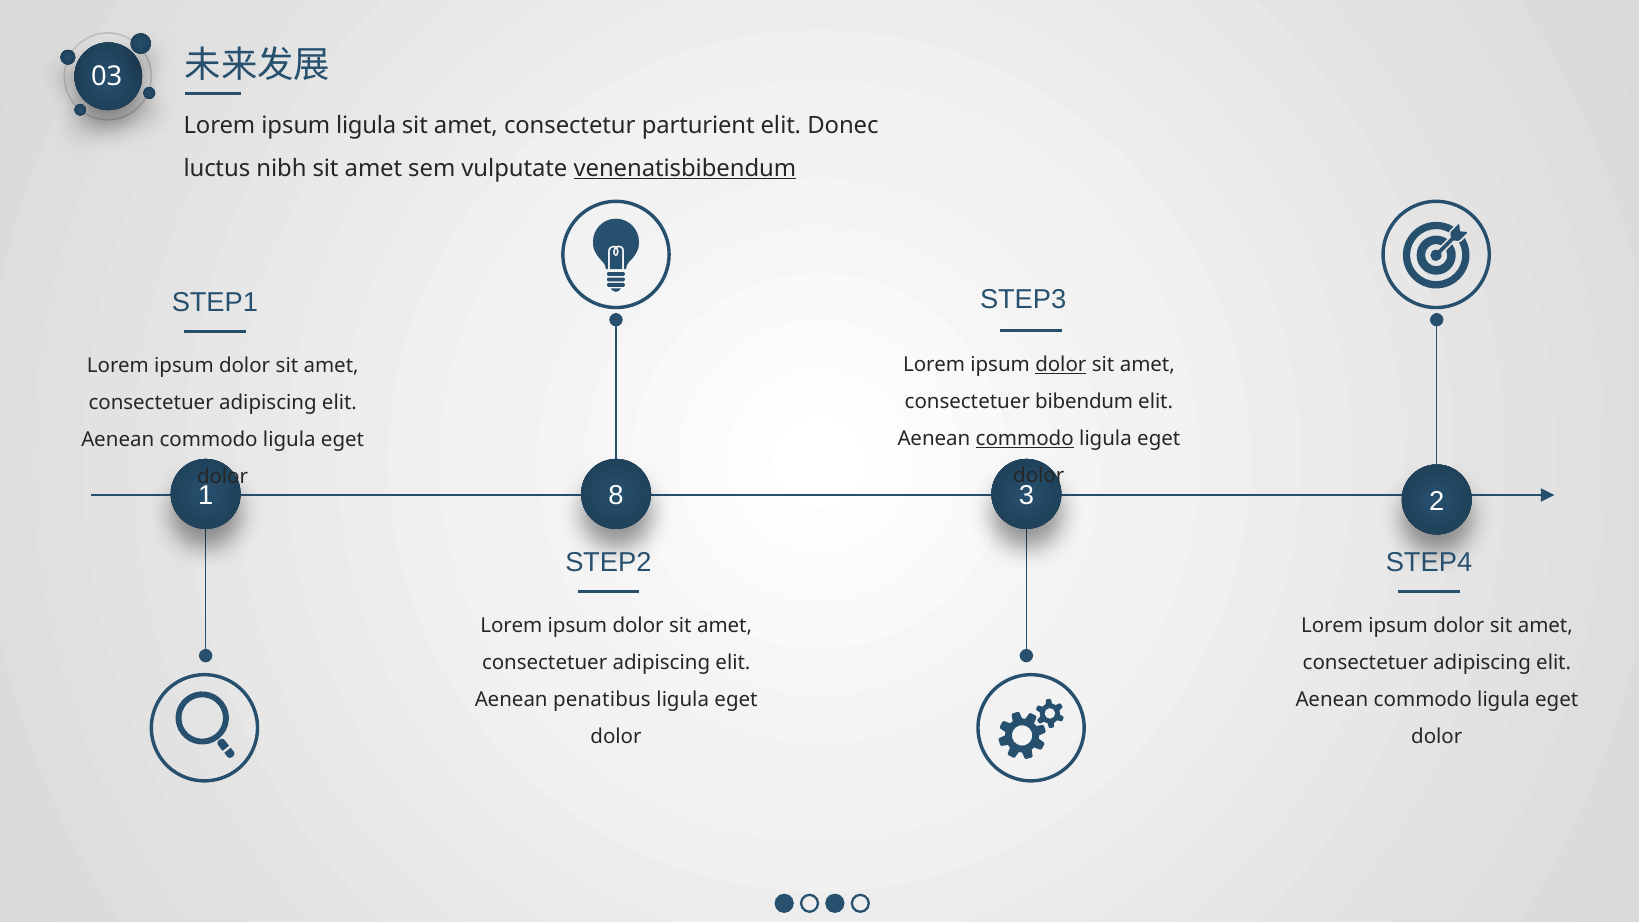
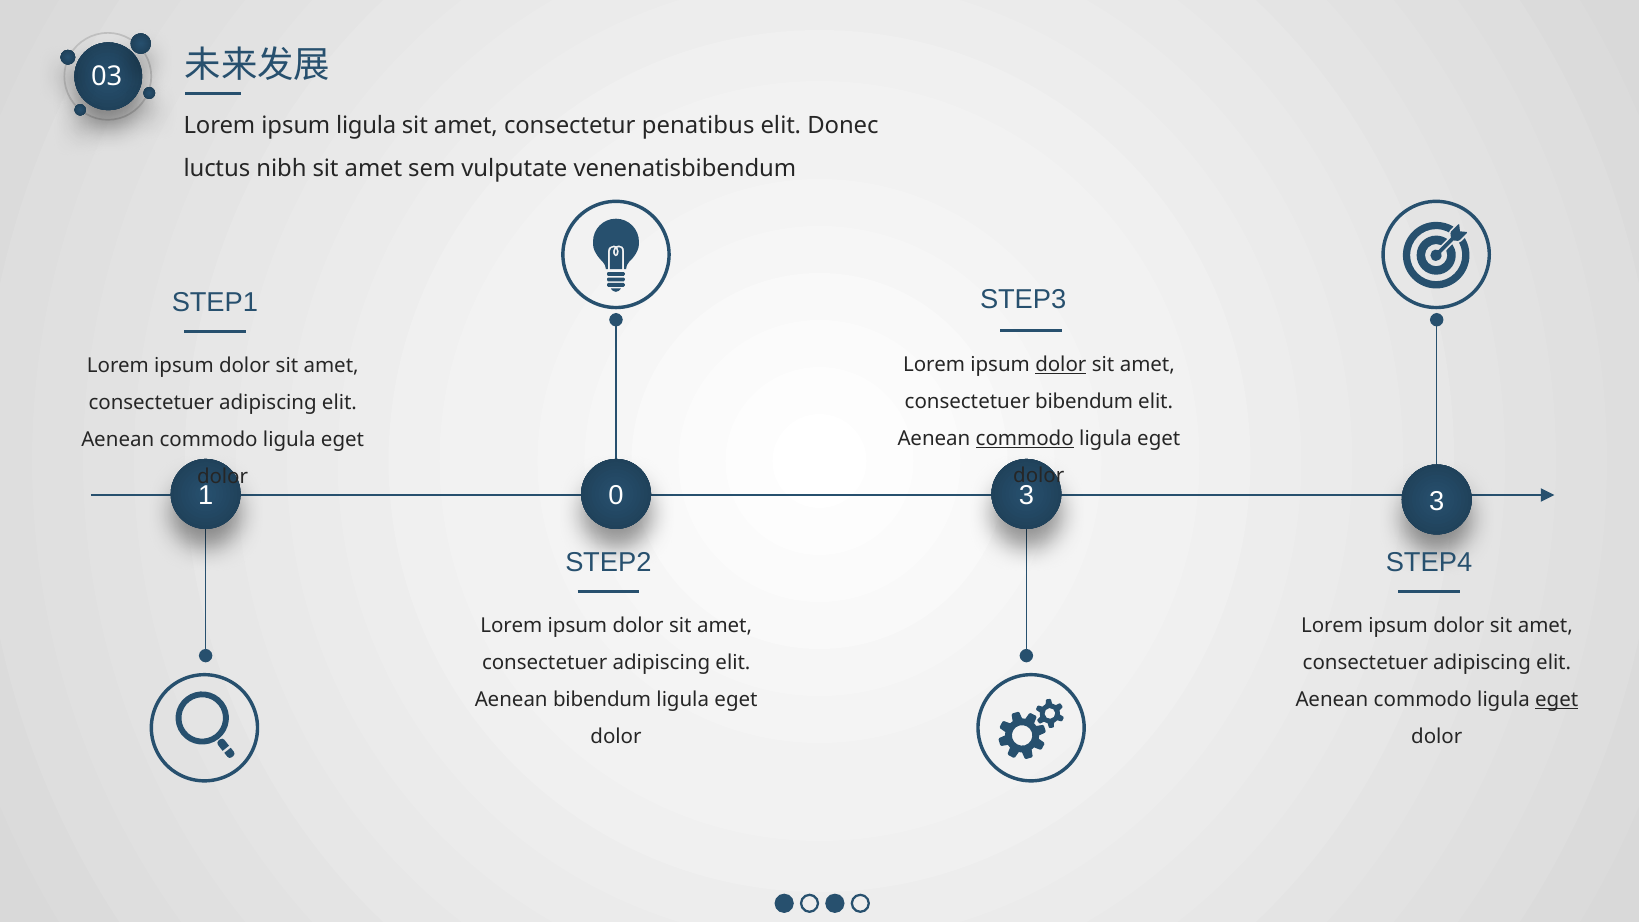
parturient: parturient -> penatibus (698, 125)
venenatisbibendum underline: present -> none (685, 168)
8: 8 -> 0 (616, 496)
3 2: 2 -> 3 (1437, 501)
Aenean penatibus: penatibus -> bibendum (602, 699)
eget underline: none -> present (1557, 699)
